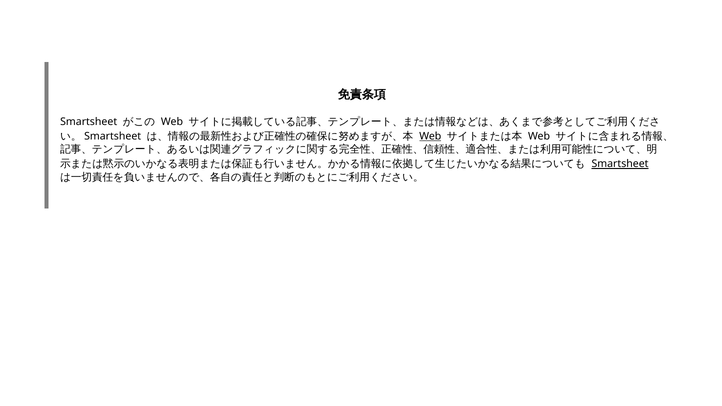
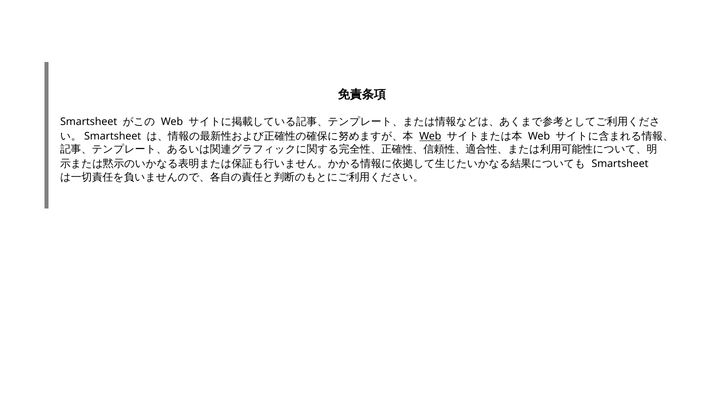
Smartsheet underline: present -> none (620, 164)
